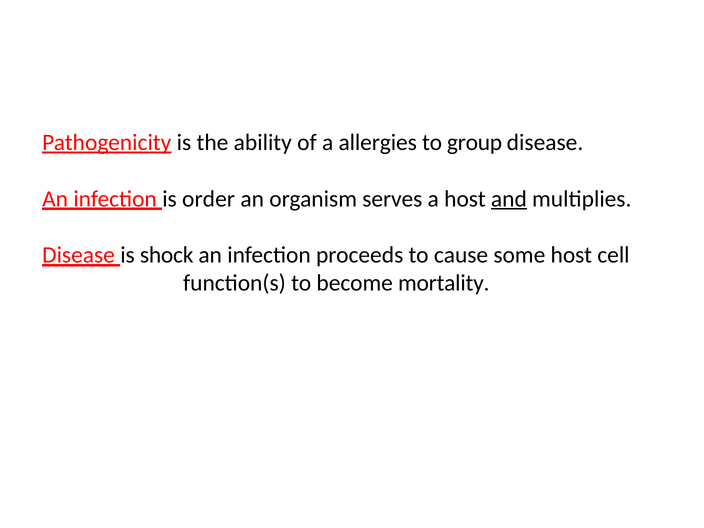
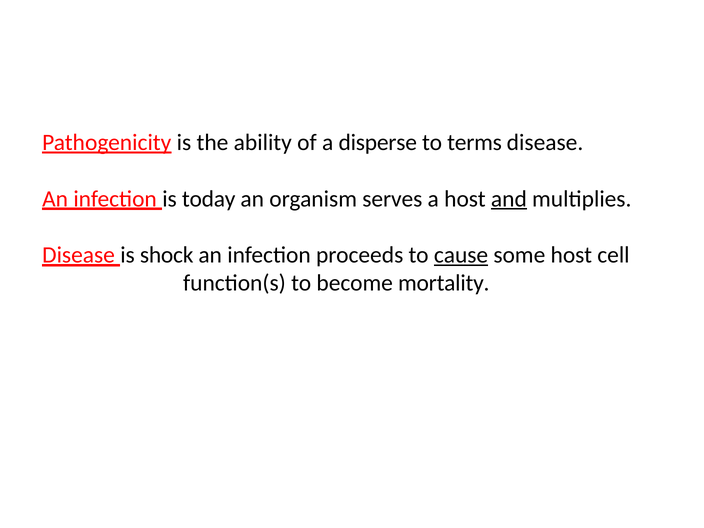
allergies: allergies -> disperse (378, 142)
group: group -> terms (475, 142)
order: order -> today (209, 199)
cause underline: none -> present (461, 255)
